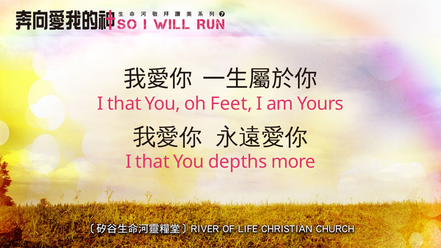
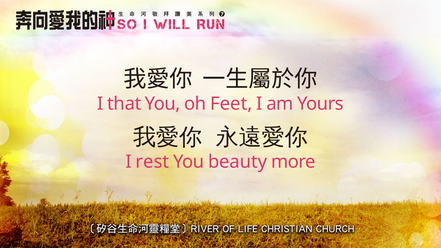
that: that -> rest (152, 162)
depths: depths -> beauty (238, 162)
